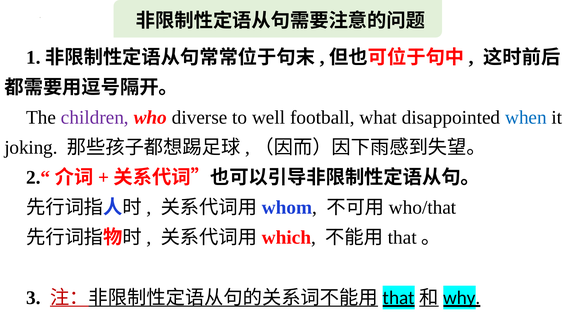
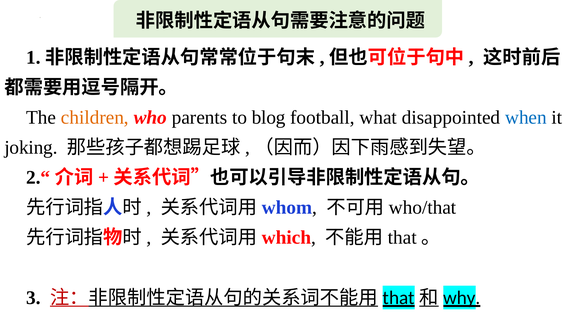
children colour: purple -> orange (95, 117)
diverse: diverse -> parents (200, 117)
well: well -> blog (269, 117)
